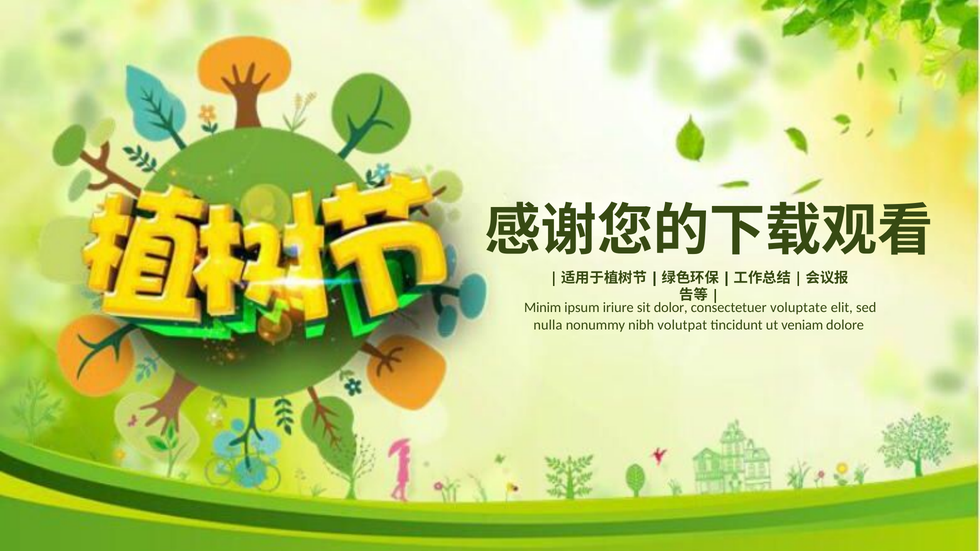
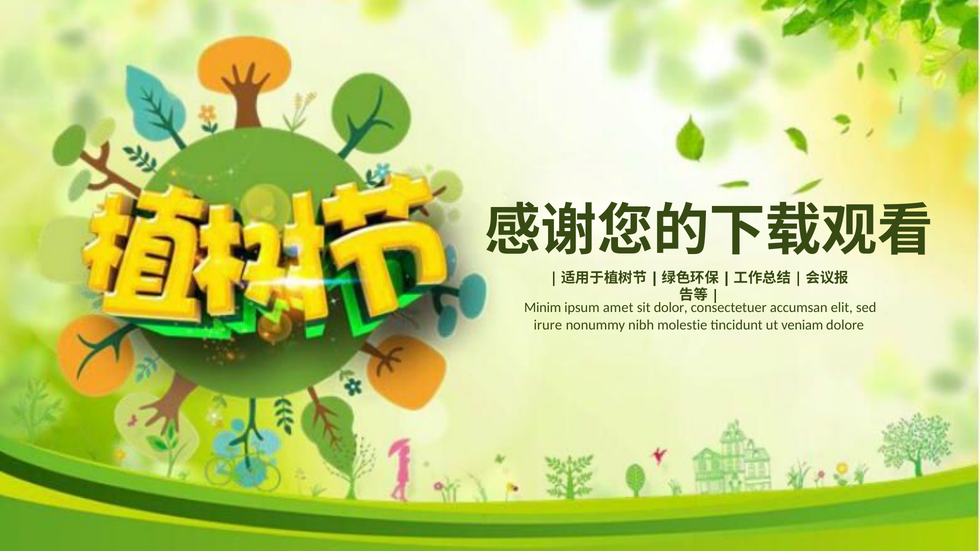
iriure: iriure -> amet (618, 308)
voluptate: voluptate -> accumsan (799, 308)
nulla: nulla -> irure (548, 325)
volutpat: volutpat -> molestie (682, 325)
